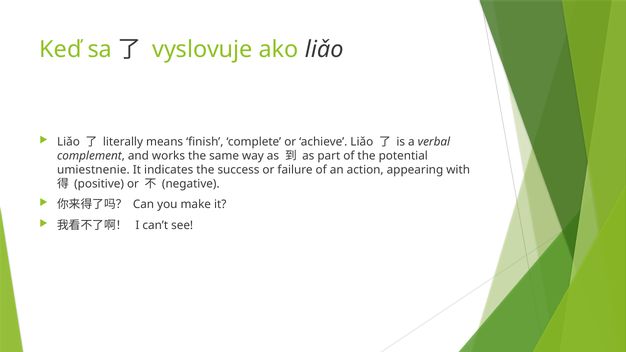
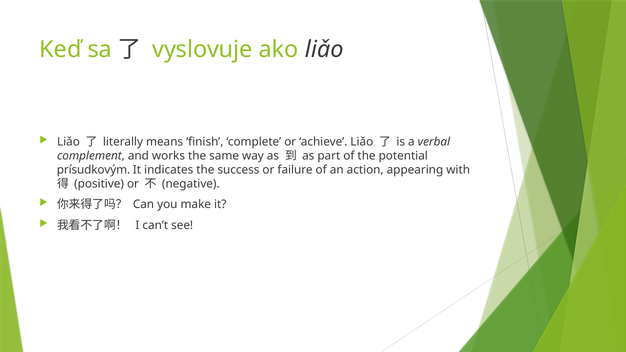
umiestnenie: umiestnenie -> prísudkovým (94, 170)
